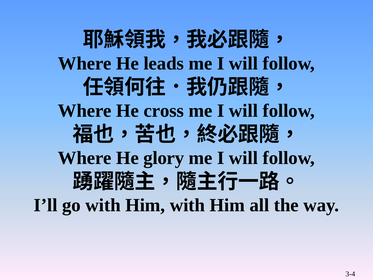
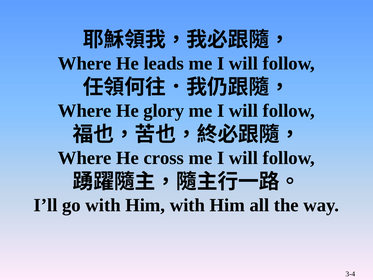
cross: cross -> glory (164, 111)
glory: glory -> cross (164, 158)
